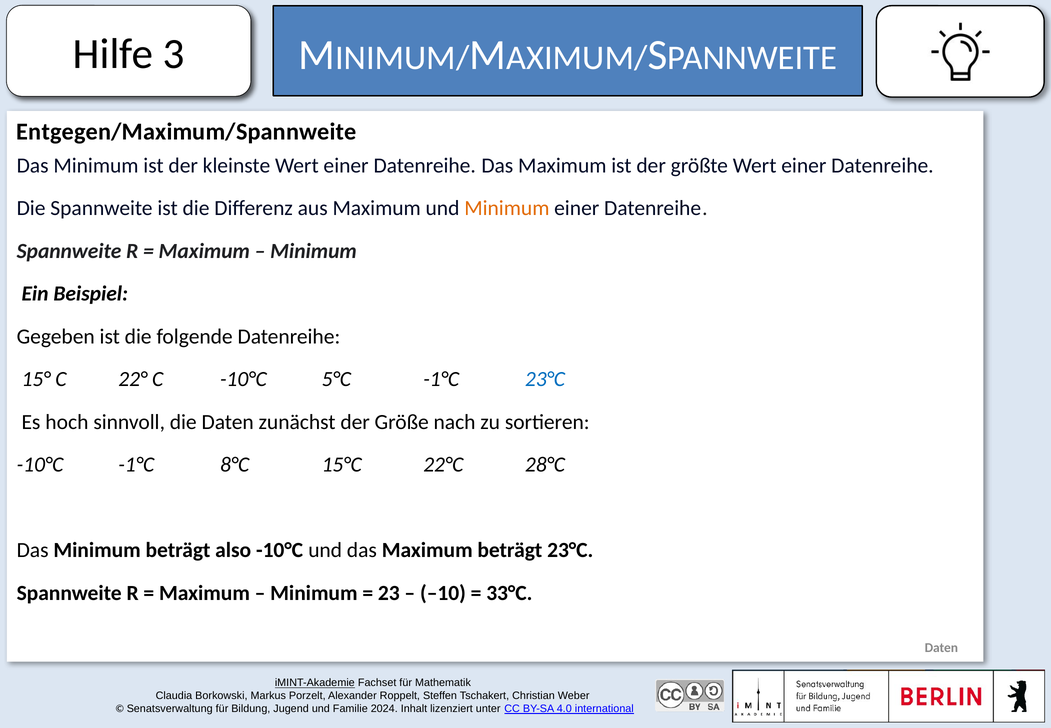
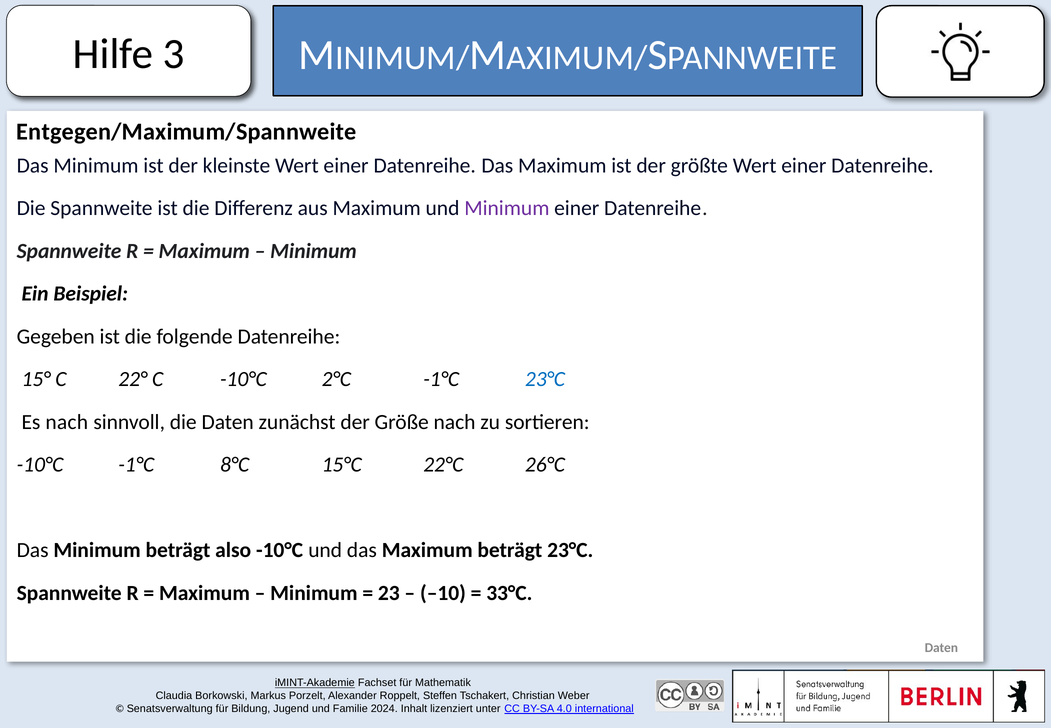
Minimum colour: orange -> purple (507, 208)
5°C: 5°C -> 2°C (336, 379)
Es hoch: hoch -> nach (67, 422)
28°C: 28°C -> 26°C (545, 464)
